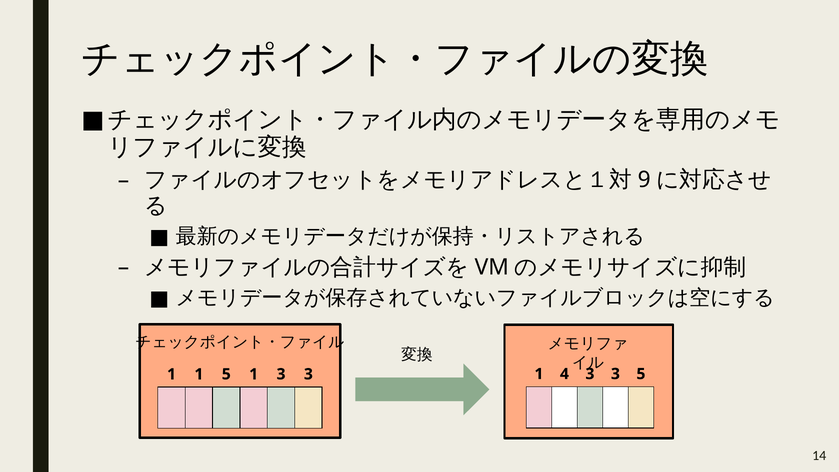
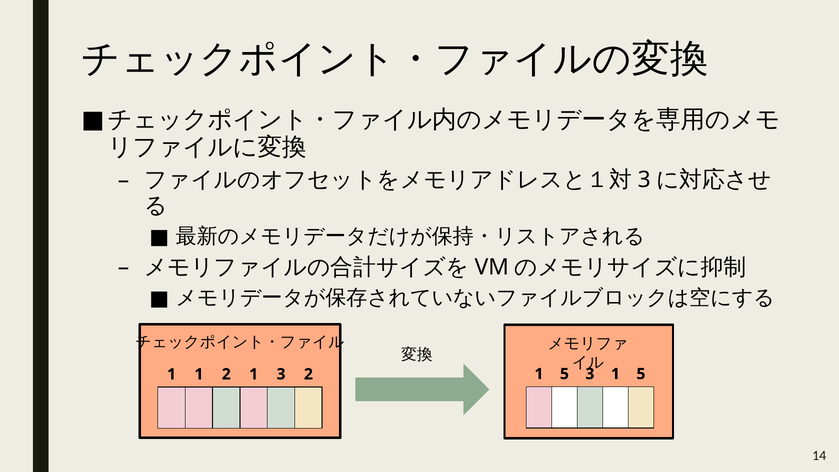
9: 9 -> 3 (644, 180)
4: 4 -> 5 (564, 374)
3: 3 -> 1 (615, 374)
1 5: 5 -> 2 (226, 374)
1 3 3: 3 -> 2 (308, 374)
